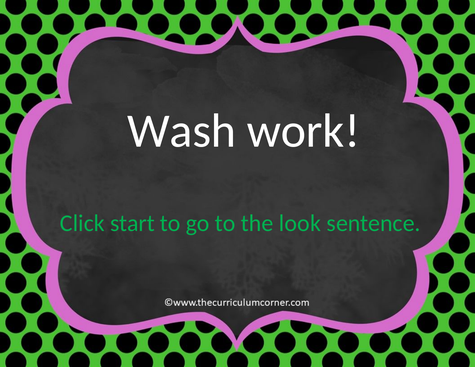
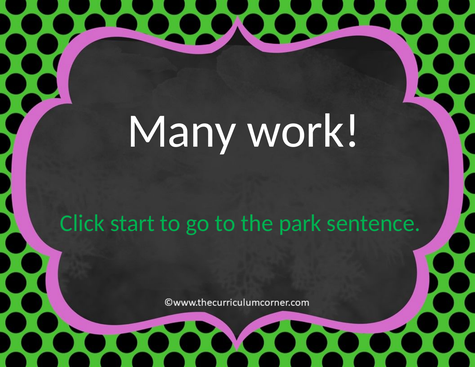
Wash: Wash -> Many (182, 131)
look: look -> park (300, 223)
